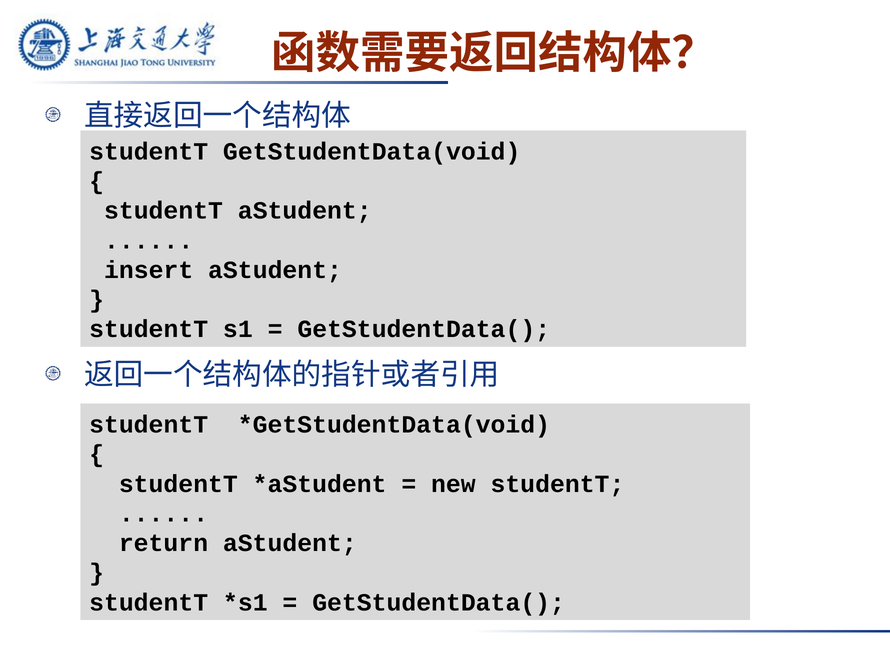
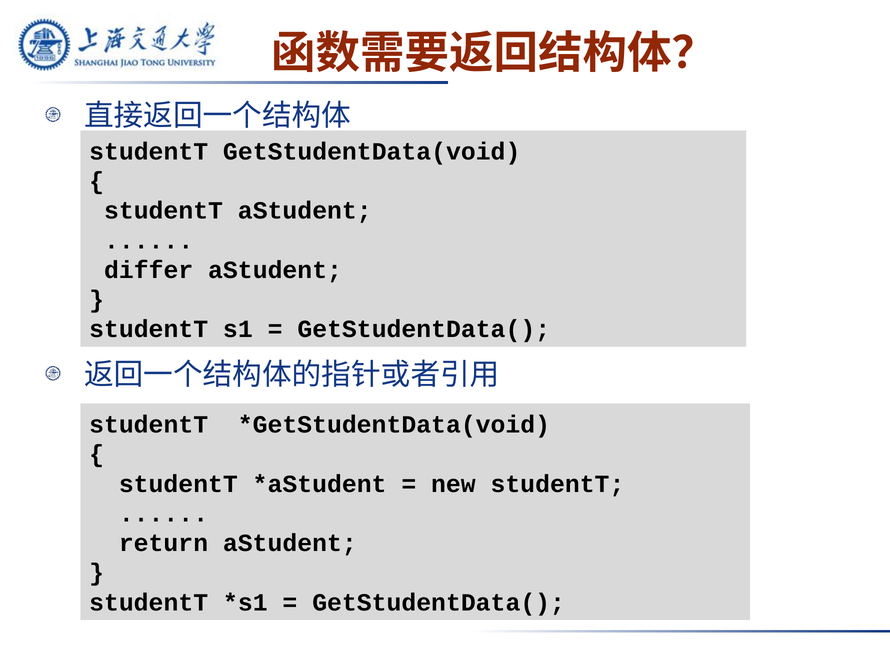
insert: insert -> differ (149, 270)
